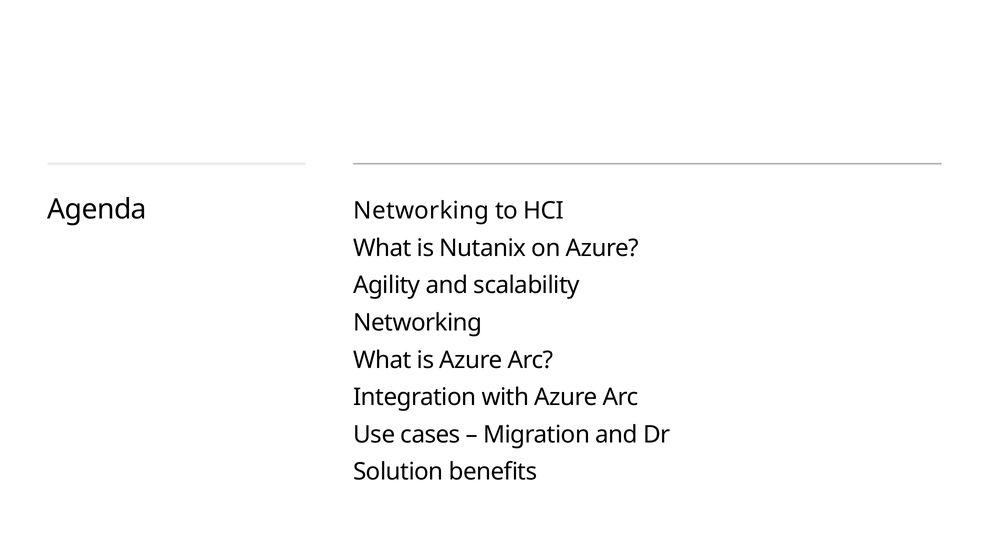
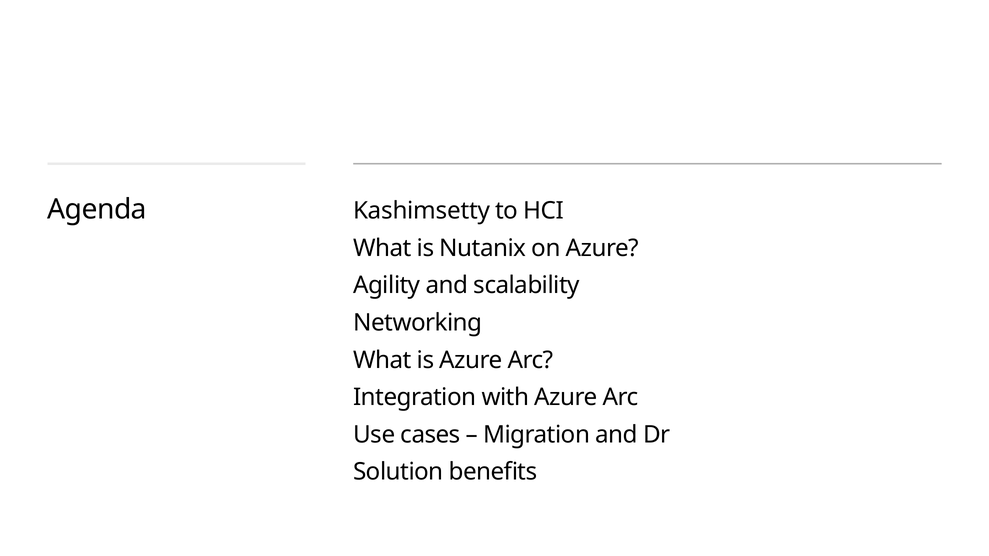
Agenda Networking: Networking -> Kashimsetty (422, 211)
